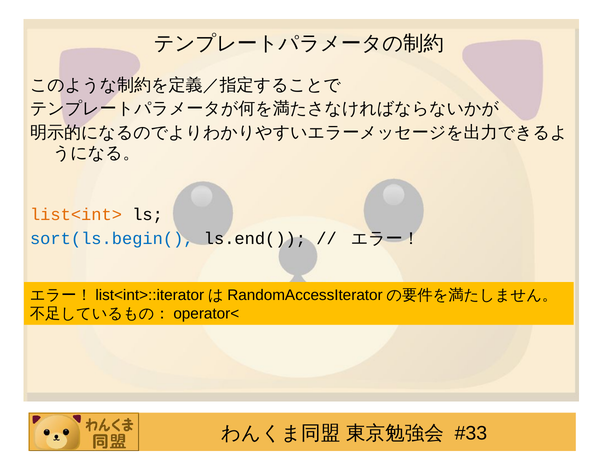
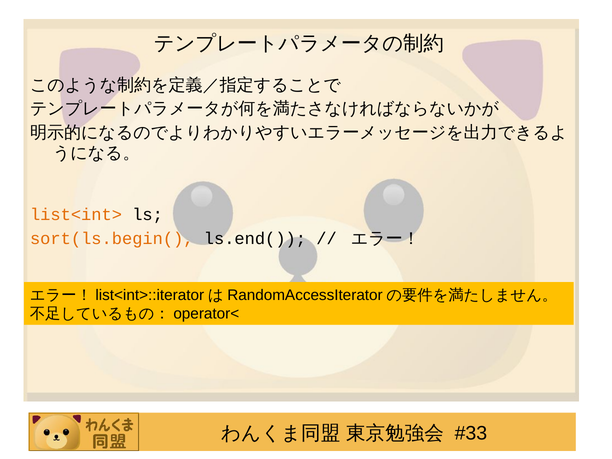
sort(ls.begin( colour: blue -> orange (112, 239)
